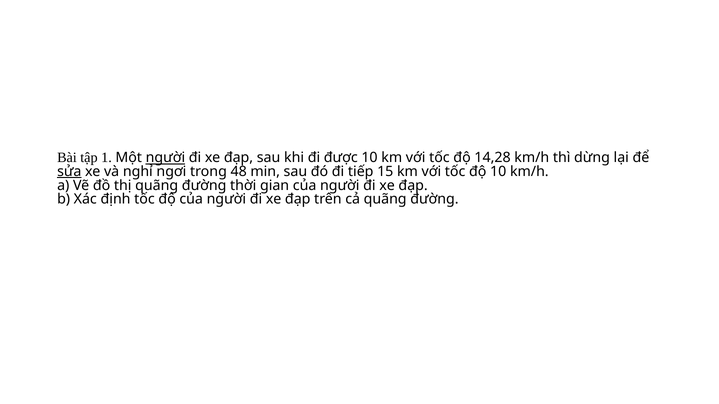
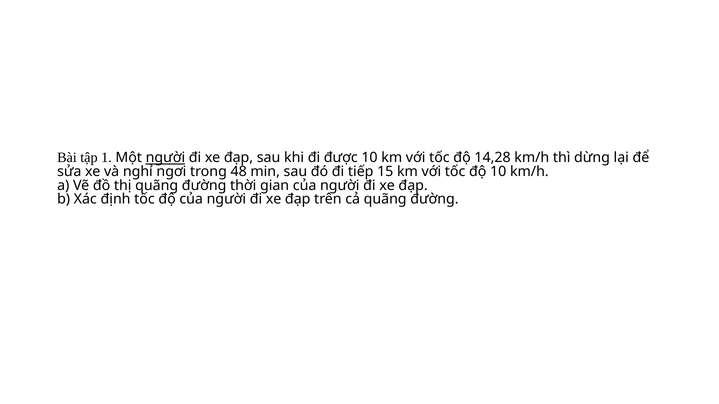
sửa underline: present -> none (69, 172)
